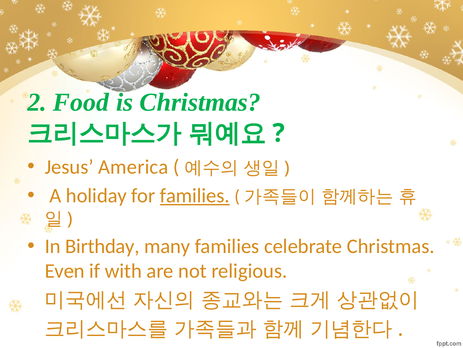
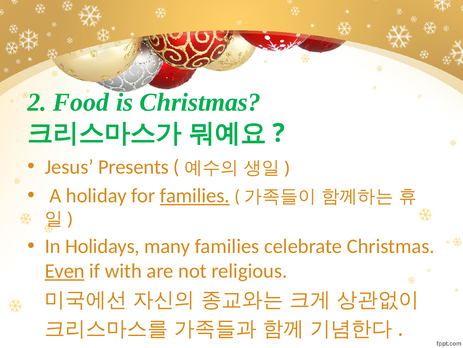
America: America -> Presents (133, 167)
Birthday: Birthday -> Holidays (102, 246)
Even underline: none -> present (65, 270)
